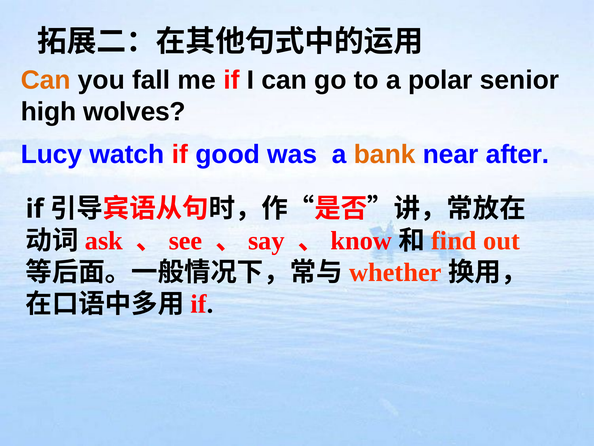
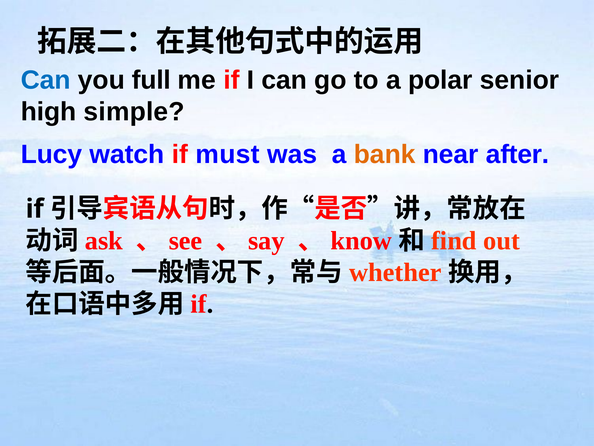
Can colour: orange -> blue (46, 80)
fall: fall -> full (151, 80)
wolves: wolves -> simple (134, 112)
good: good -> must (228, 154)
